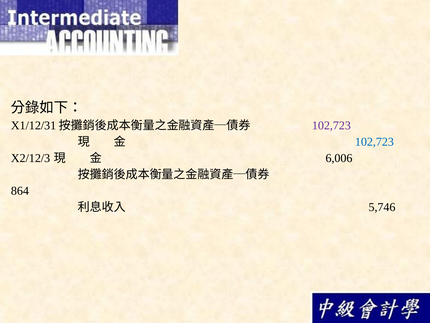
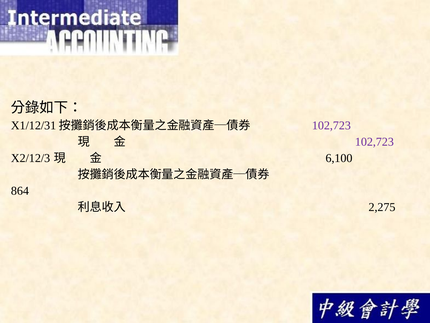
102,723 colour: blue -> purple (374, 142)
6,006: 6,006 -> 6,100 (339, 158)
5,746: 5,746 -> 2,275 (382, 207)
